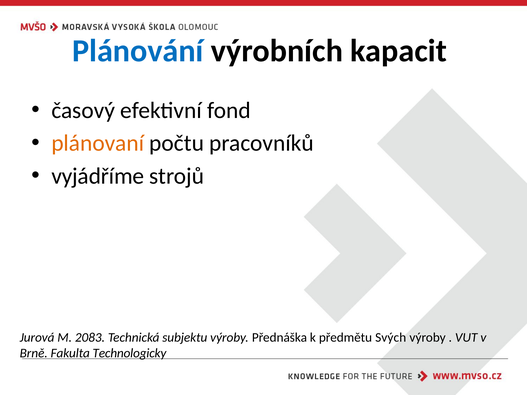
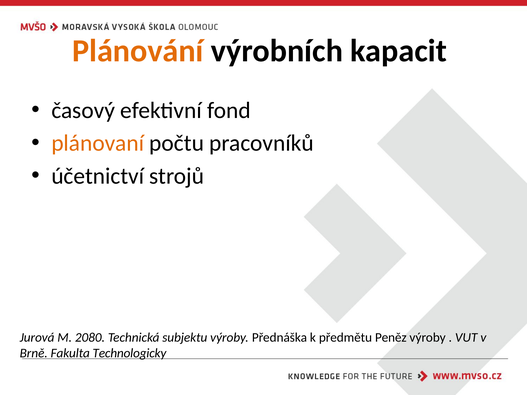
Plánování colour: blue -> orange (138, 51)
vyjádříme: vyjádříme -> účetnictví (98, 176)
2083: 2083 -> 2080 (90, 338)
Svých: Svých -> Peněz (391, 338)
